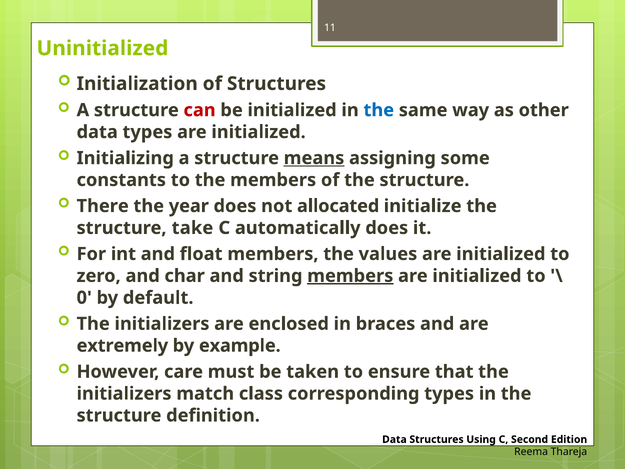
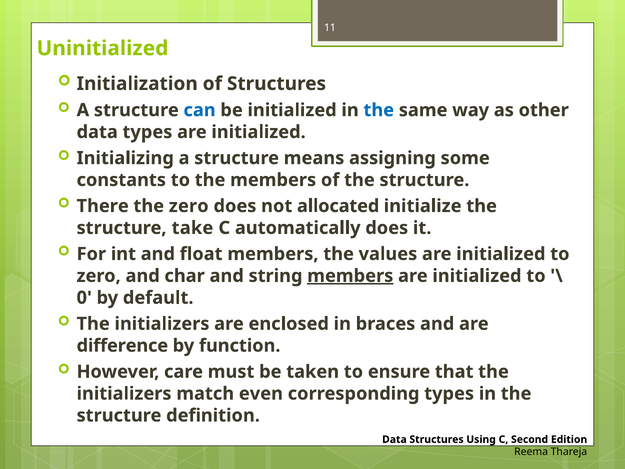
can colour: red -> blue (200, 110)
means underline: present -> none (314, 158)
the year: year -> zero (189, 206)
extremely: extremely -> difference (122, 346)
example: example -> function (240, 346)
class: class -> even (261, 393)
